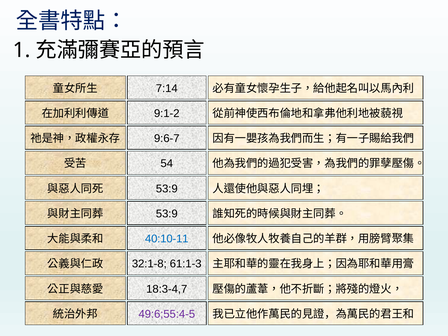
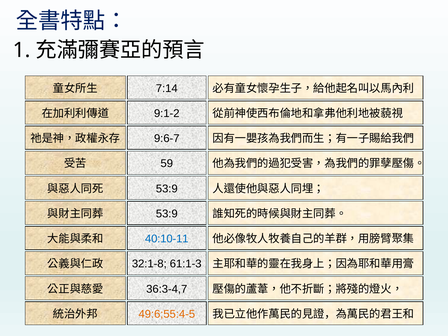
54: 54 -> 59 (167, 164)
18:3-4,7: 18:3-4,7 -> 36:3-4,7 (167, 289)
49:6;55:4-5 colour: purple -> orange (167, 314)
